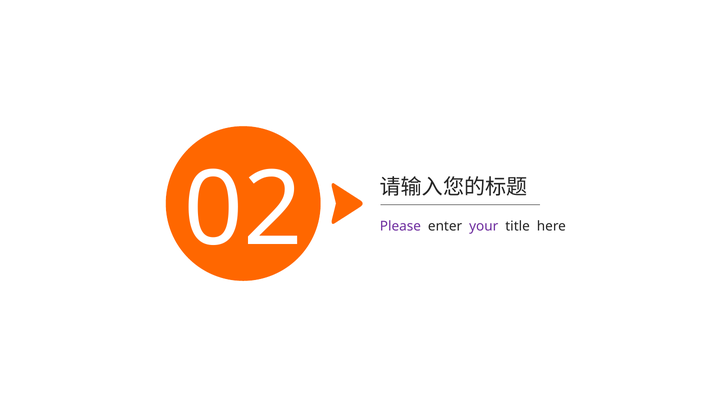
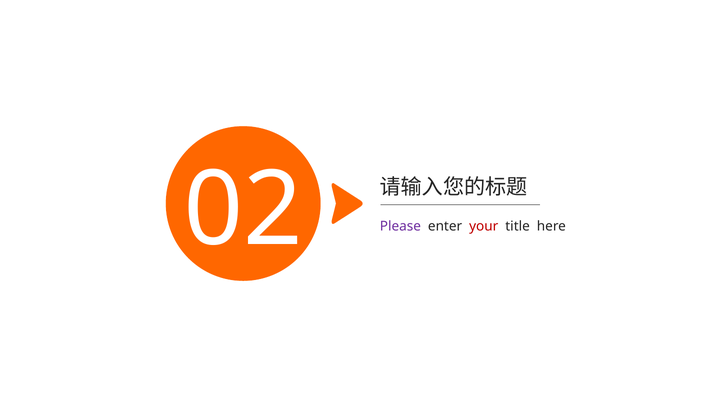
your colour: purple -> red (484, 227)
